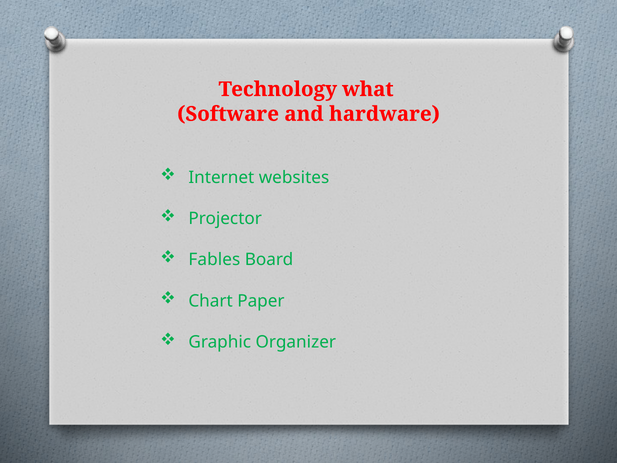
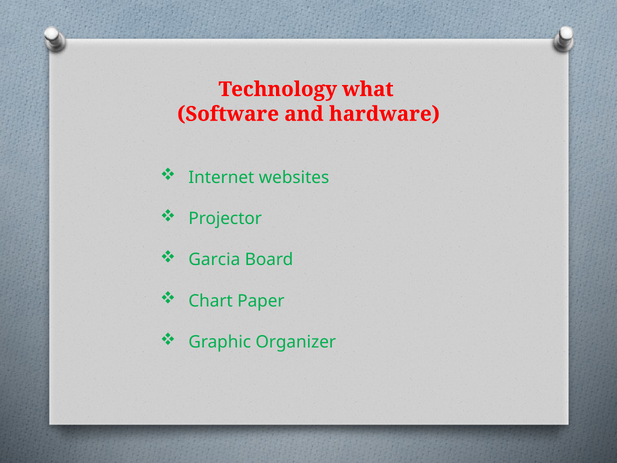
Fables: Fables -> Garcia (214, 260)
